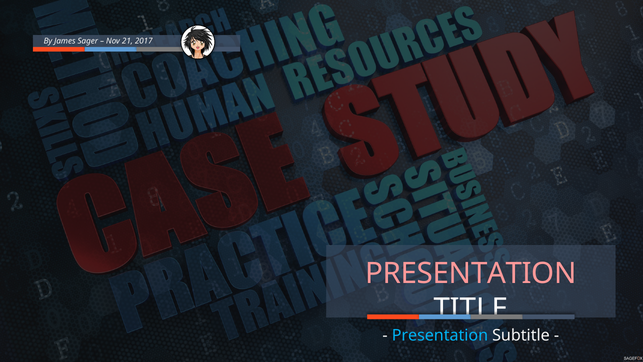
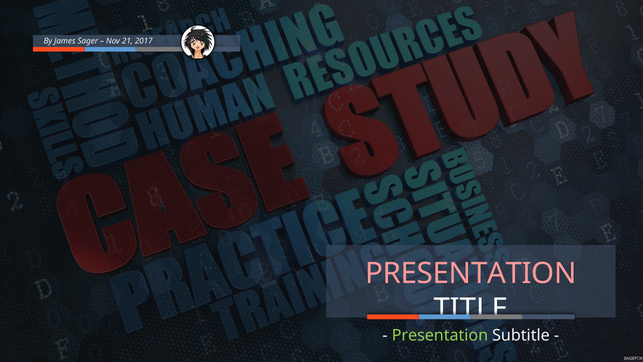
Presentation colour: light blue -> light green (440, 335)
